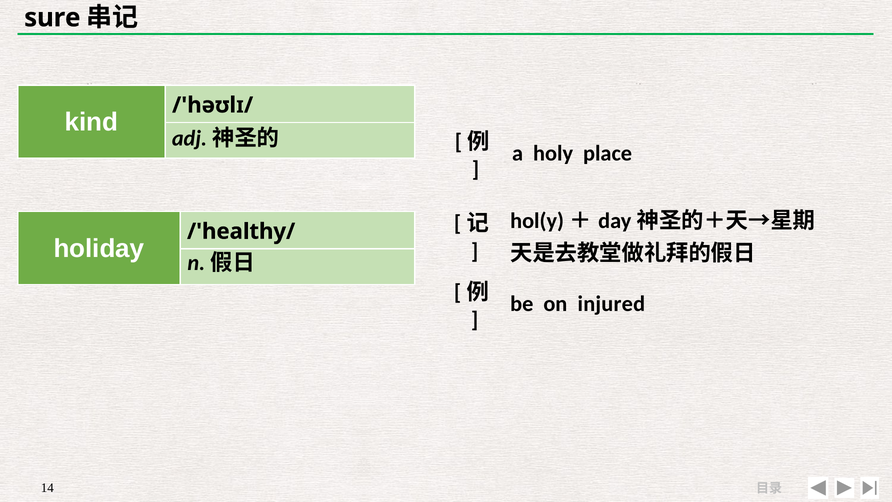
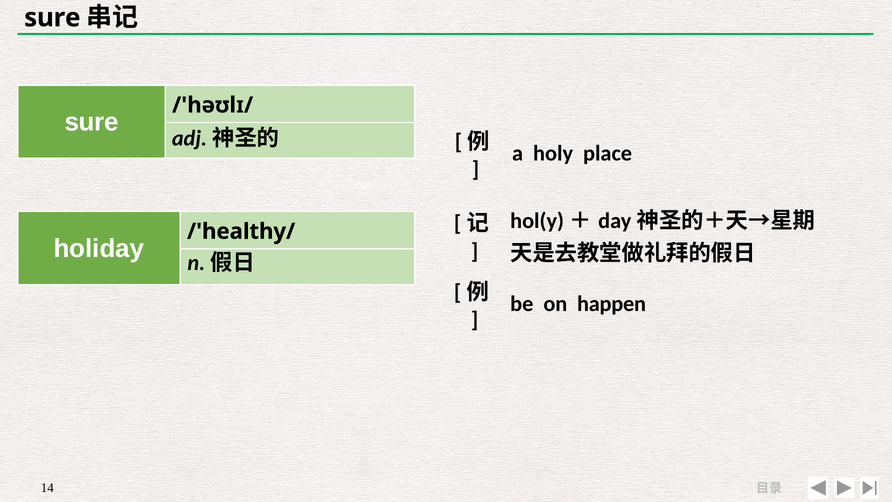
kind: kind -> sure (92, 122)
injured: injured -> happen (612, 304)
